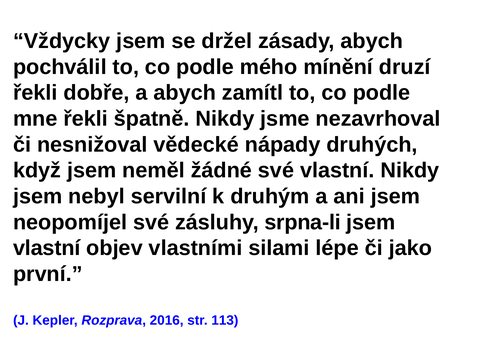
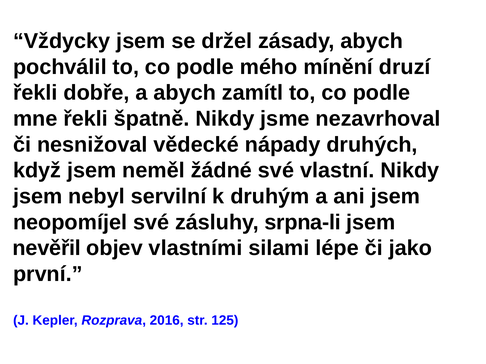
vlastní: vlastní -> nevěřil (47, 249)
113: 113 -> 125 (225, 321)
